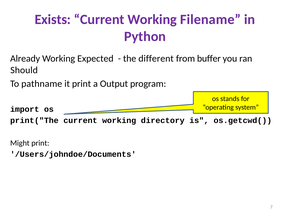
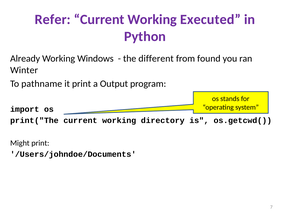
Exists: Exists -> Refer (53, 20)
Filename: Filename -> Executed (210, 20)
Expected: Expected -> Windows (95, 59)
buffer: buffer -> found (209, 59)
Should: Should -> Winter (24, 70)
